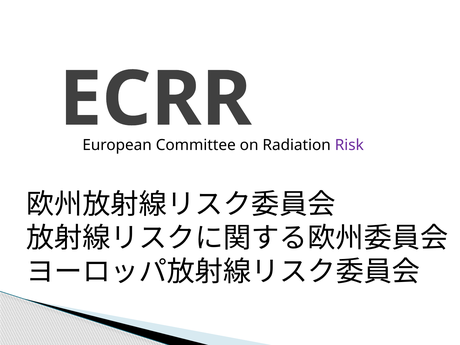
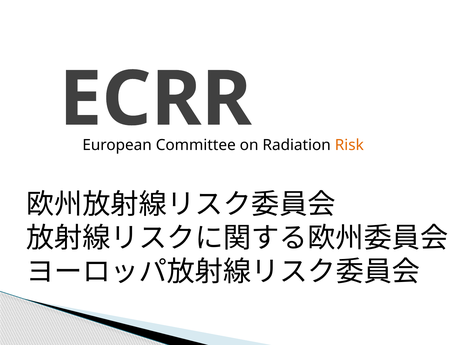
Risk colour: purple -> orange (349, 145)
